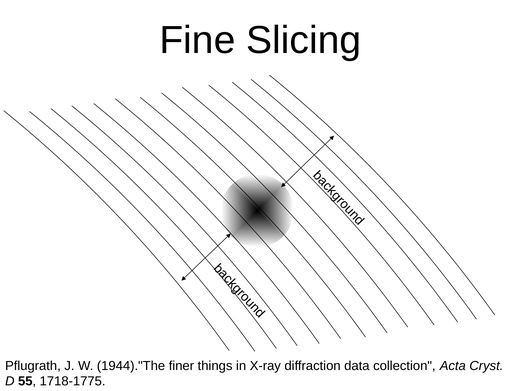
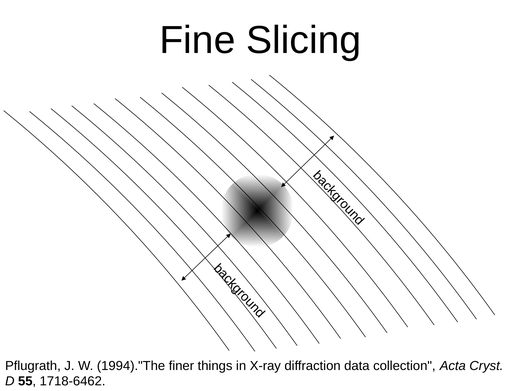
1944)."The: 1944)."The -> 1994)."The (131, 365)
1718-1775: 1718-1775 -> 1718-6462 (73, 381)
